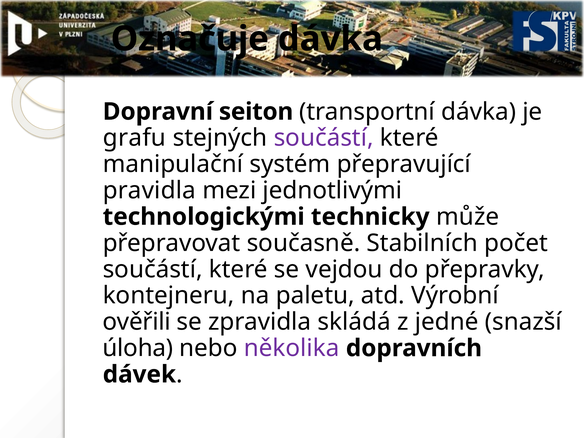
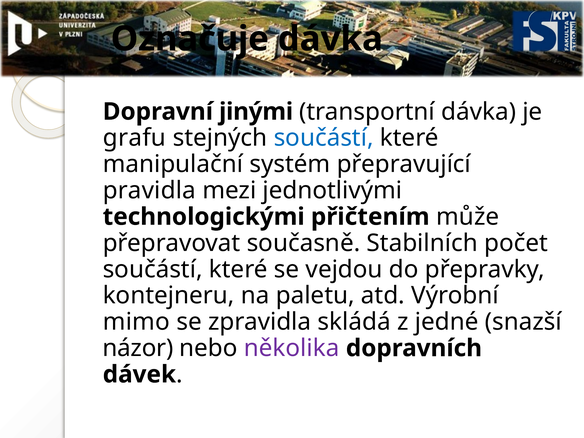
seiton: seiton -> jinými (256, 112)
součástí colour: purple -> blue (324, 138)
technicky: technicky -> přičtením (370, 217)
ověřili: ověřili -> mimo (136, 322)
úloha: úloha -> názor (138, 348)
